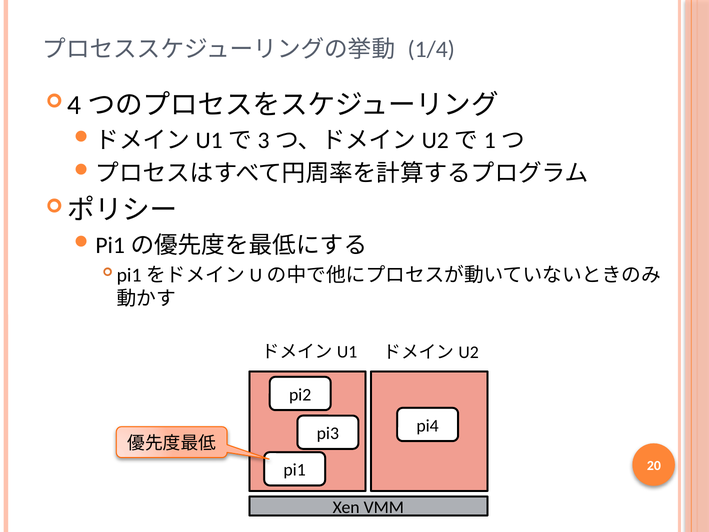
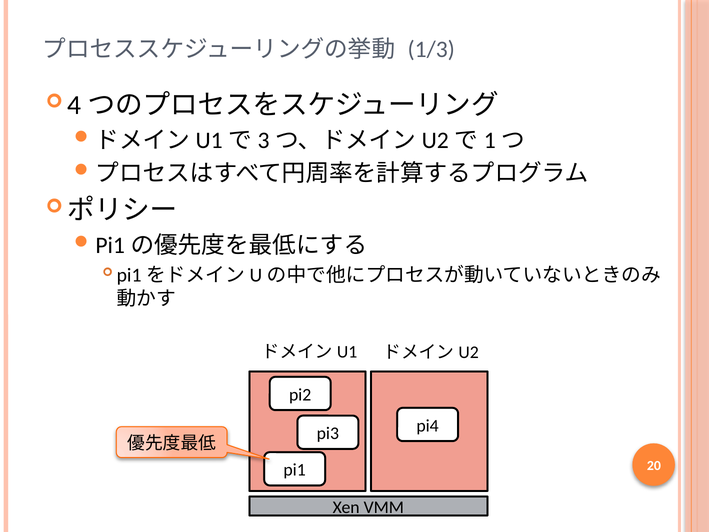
1/4: 1/4 -> 1/3 (431, 49)
